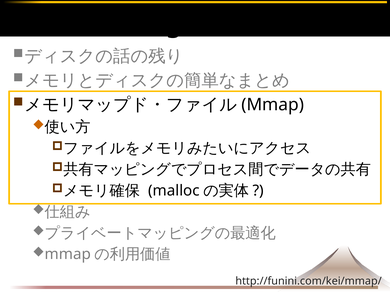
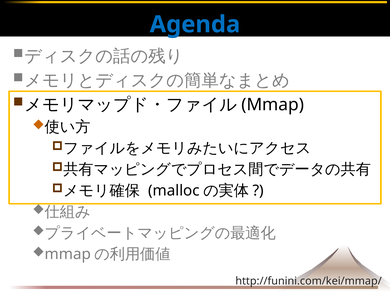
Agenda colour: black -> blue (195, 25)
